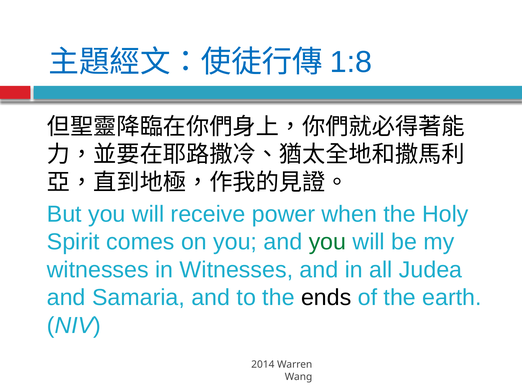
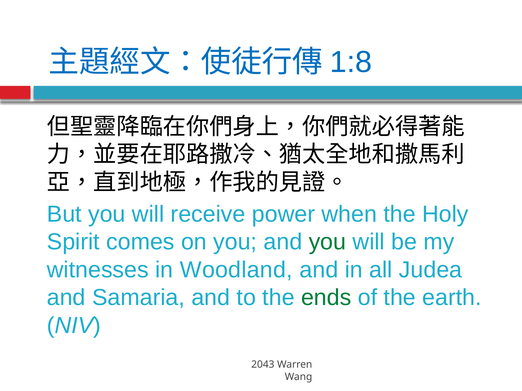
in Witnesses: Witnesses -> Woodland (236, 270)
ends colour: black -> green (326, 298)
2014: 2014 -> 2043 (263, 365)
